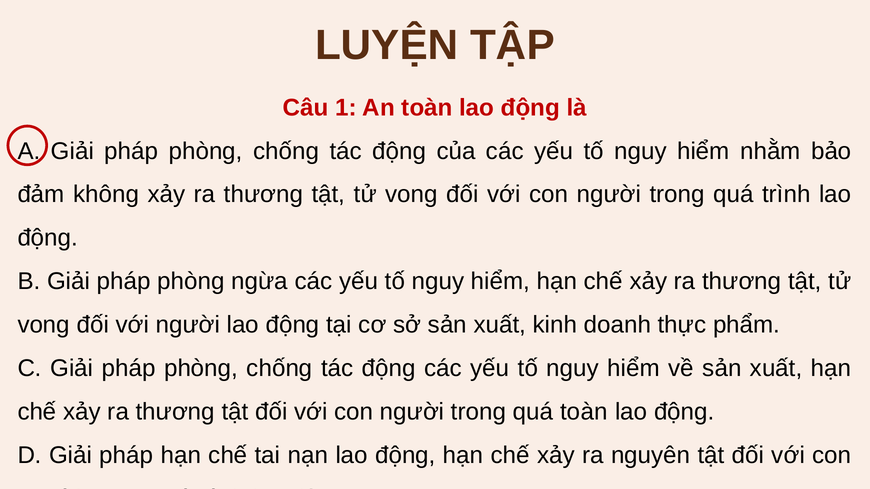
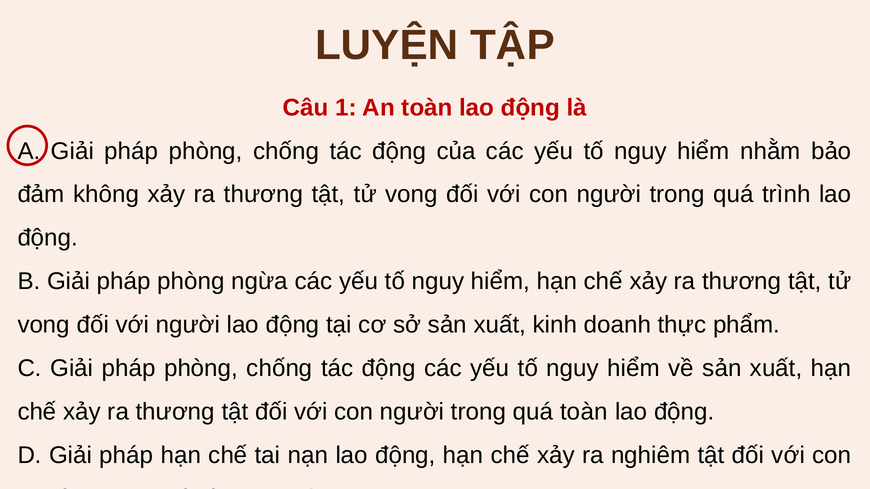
nguyên: nguyên -> nghiêm (651, 456)
